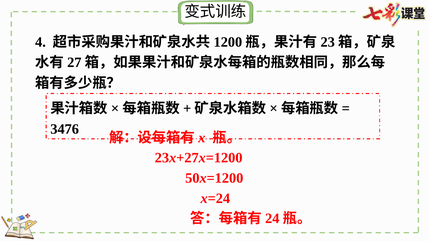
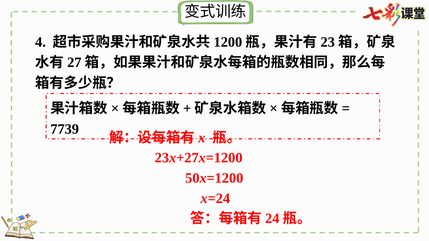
3476: 3476 -> 7739 (65, 129)
